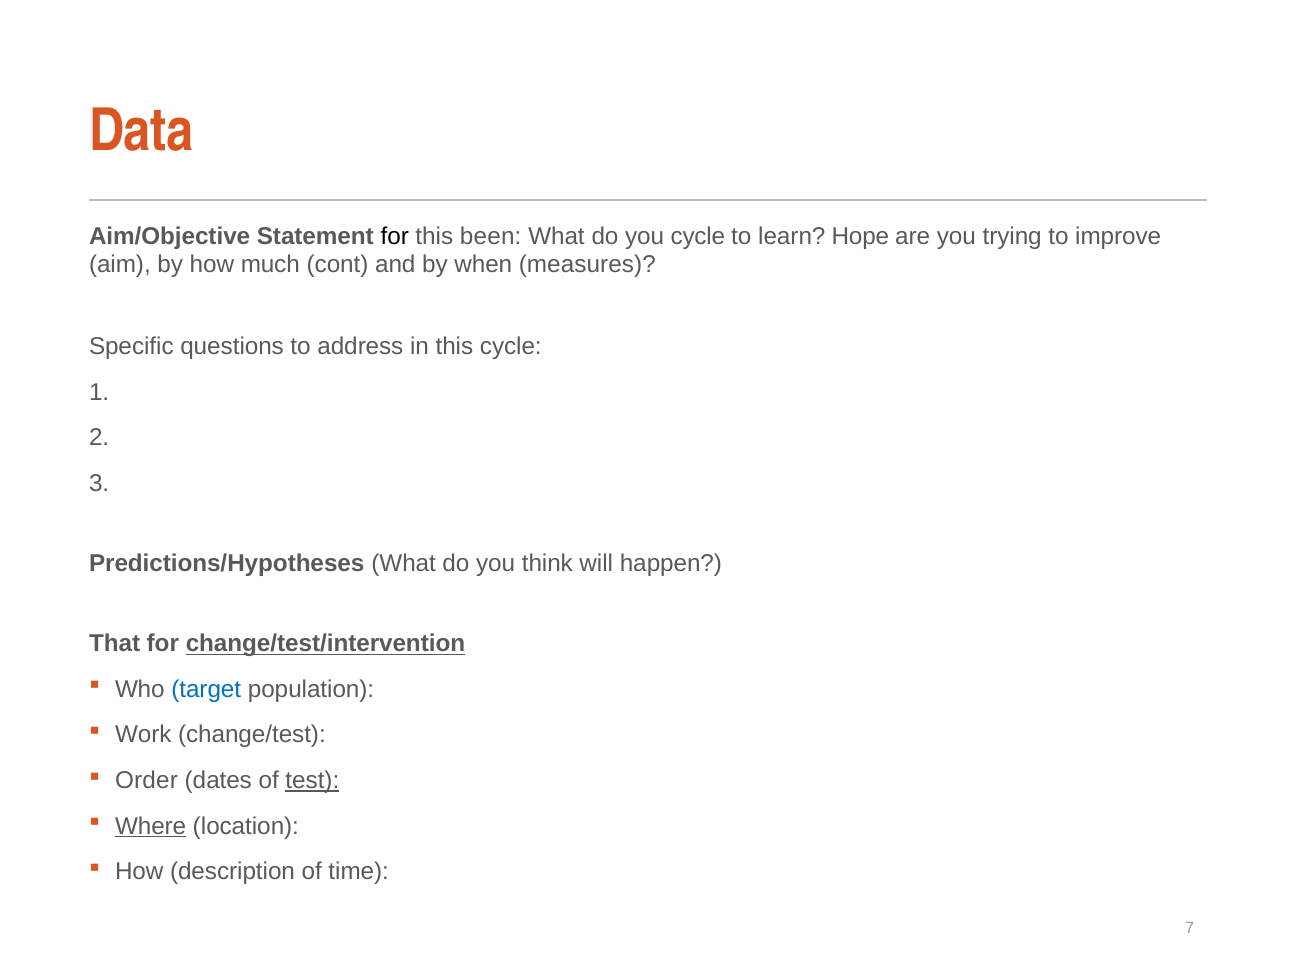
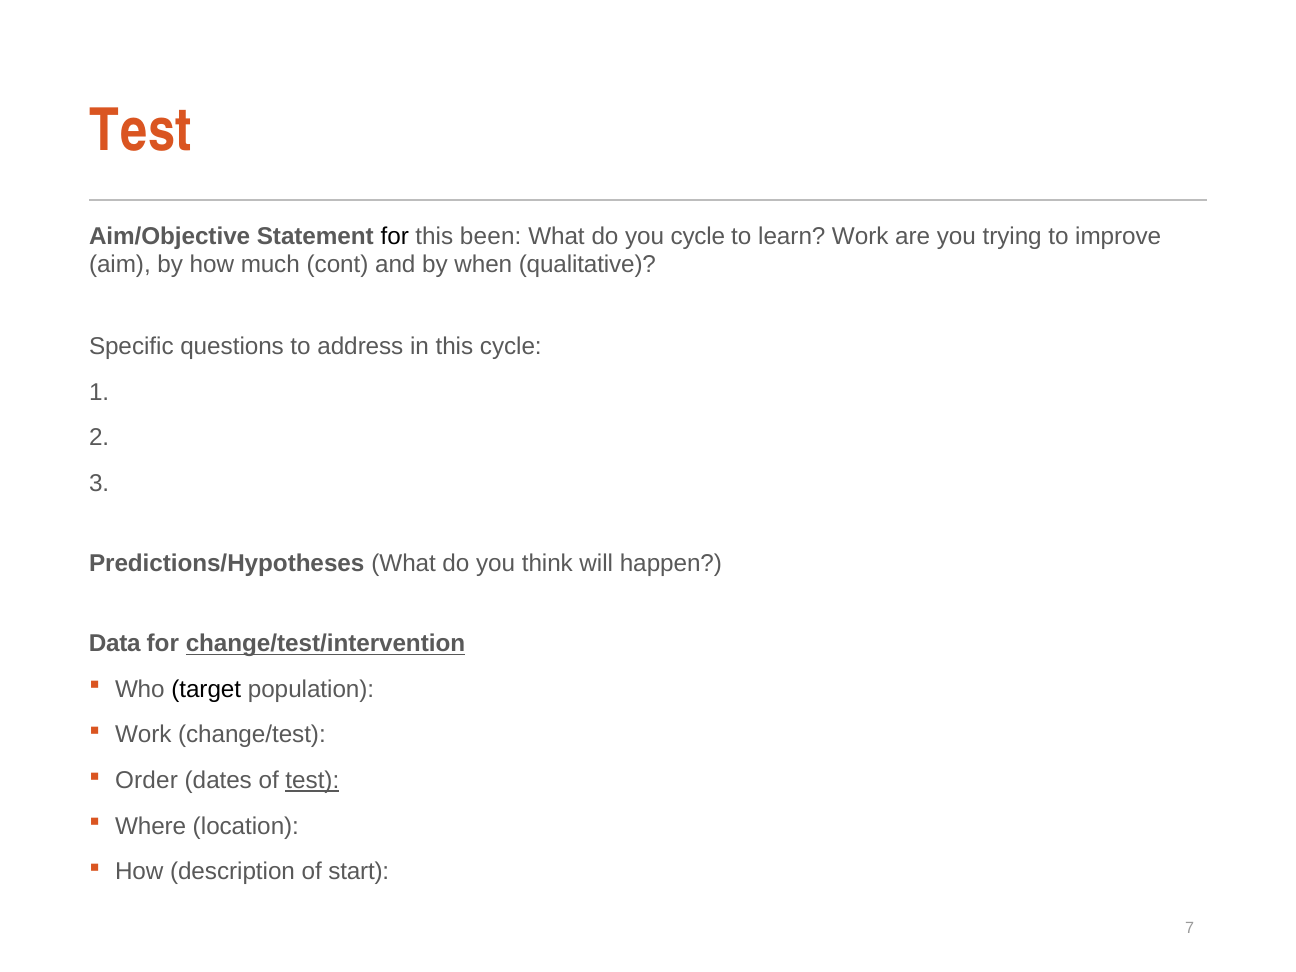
Data: Data -> Test (141, 131)
learn Hope: Hope -> Work (860, 237)
measures: measures -> qualitative (587, 264)
That: That -> Data (115, 644)
target colour: blue -> black (206, 689)
Where underline: present -> none (151, 826)
time: time -> start (359, 872)
